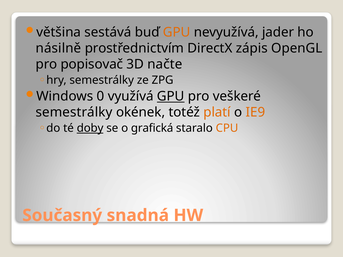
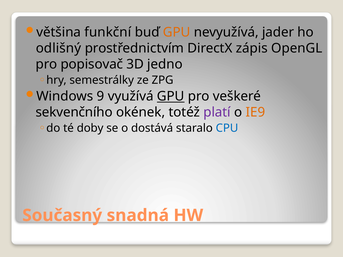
sestává: sestává -> funkční (108, 32)
násilně: násilně -> odlišný (58, 48)
načte: načte -> jedno (165, 64)
0: 0 -> 9 (101, 96)
semestrálky: semestrálky -> sekvenčního (74, 112)
platí colour: orange -> purple (217, 112)
doby underline: present -> none (90, 128)
grafická: grafická -> dostává (152, 128)
CPU colour: orange -> blue (227, 128)
